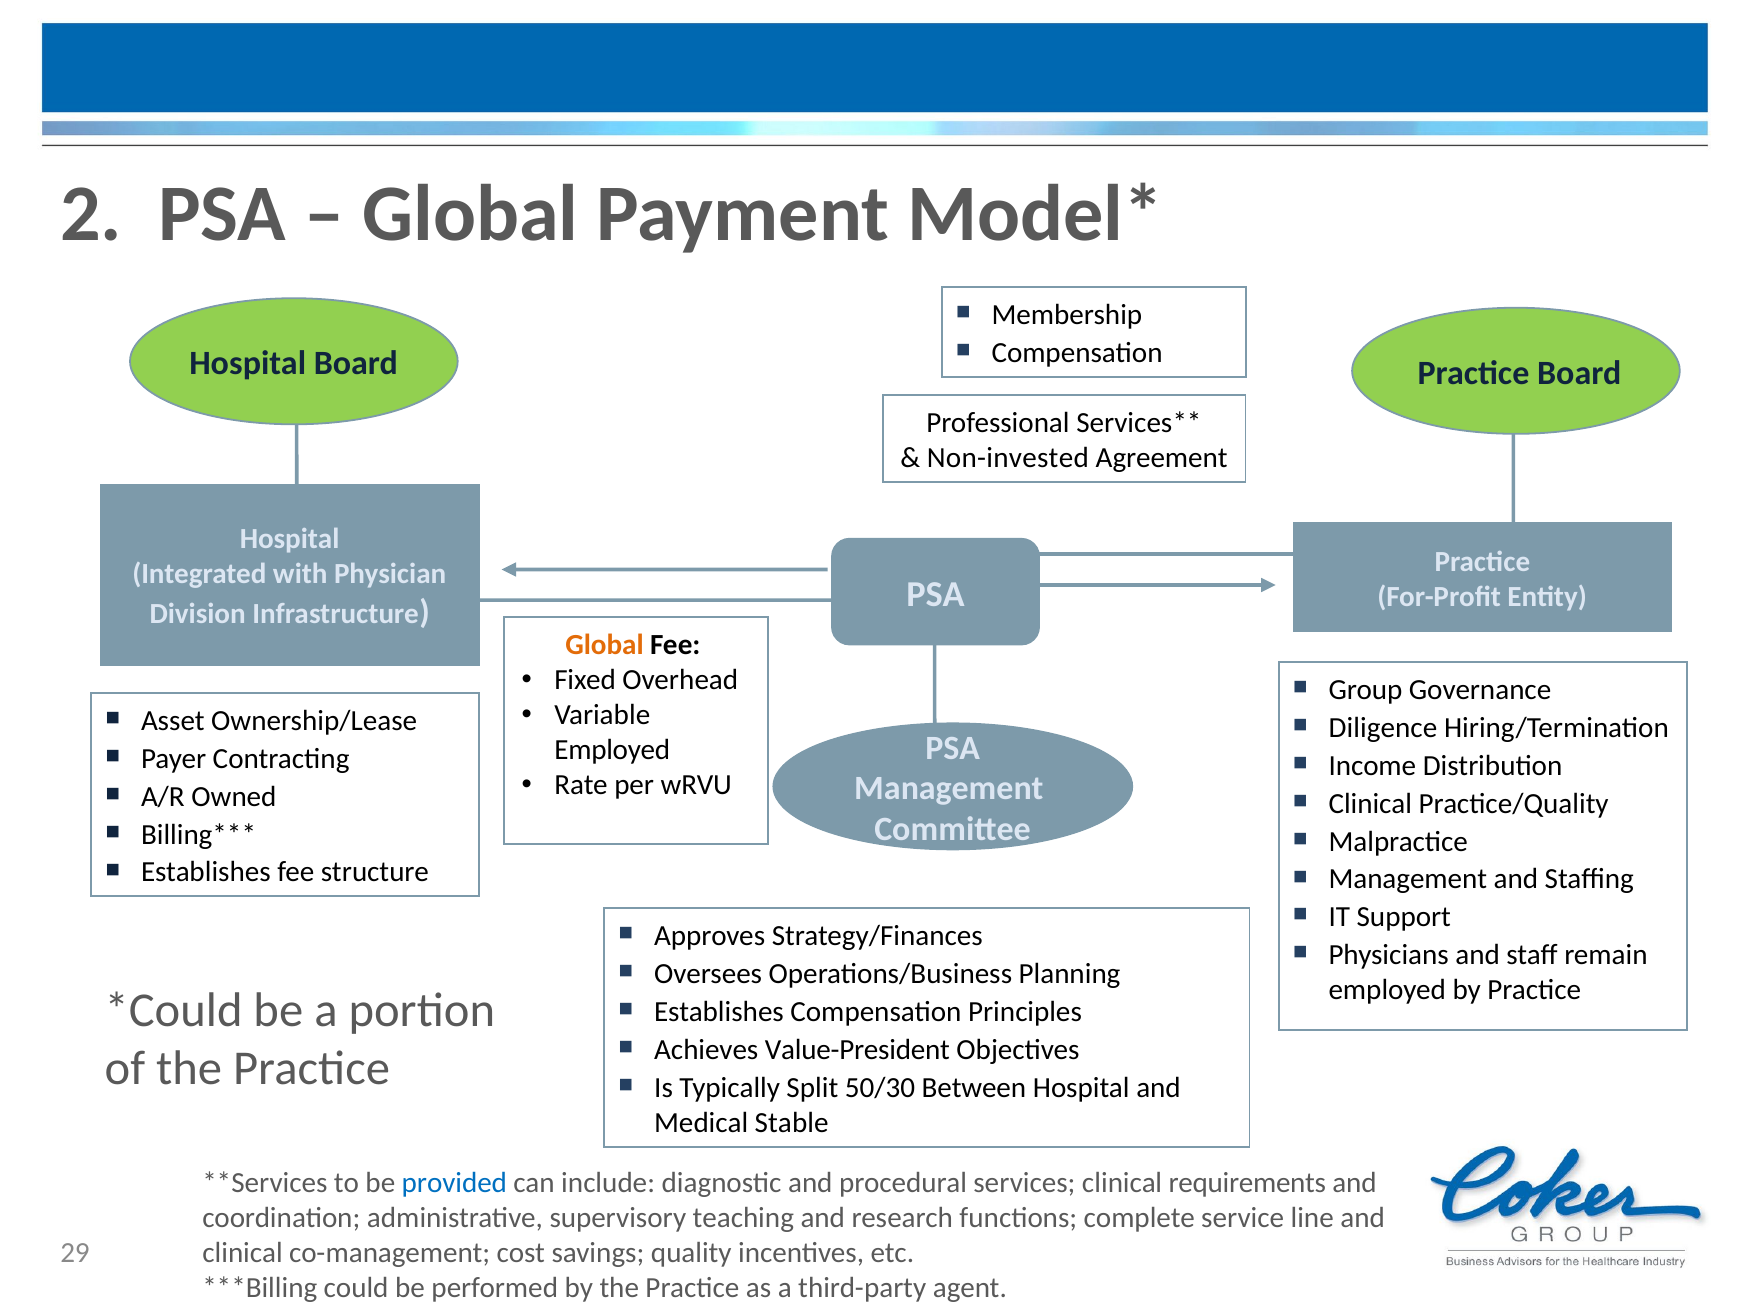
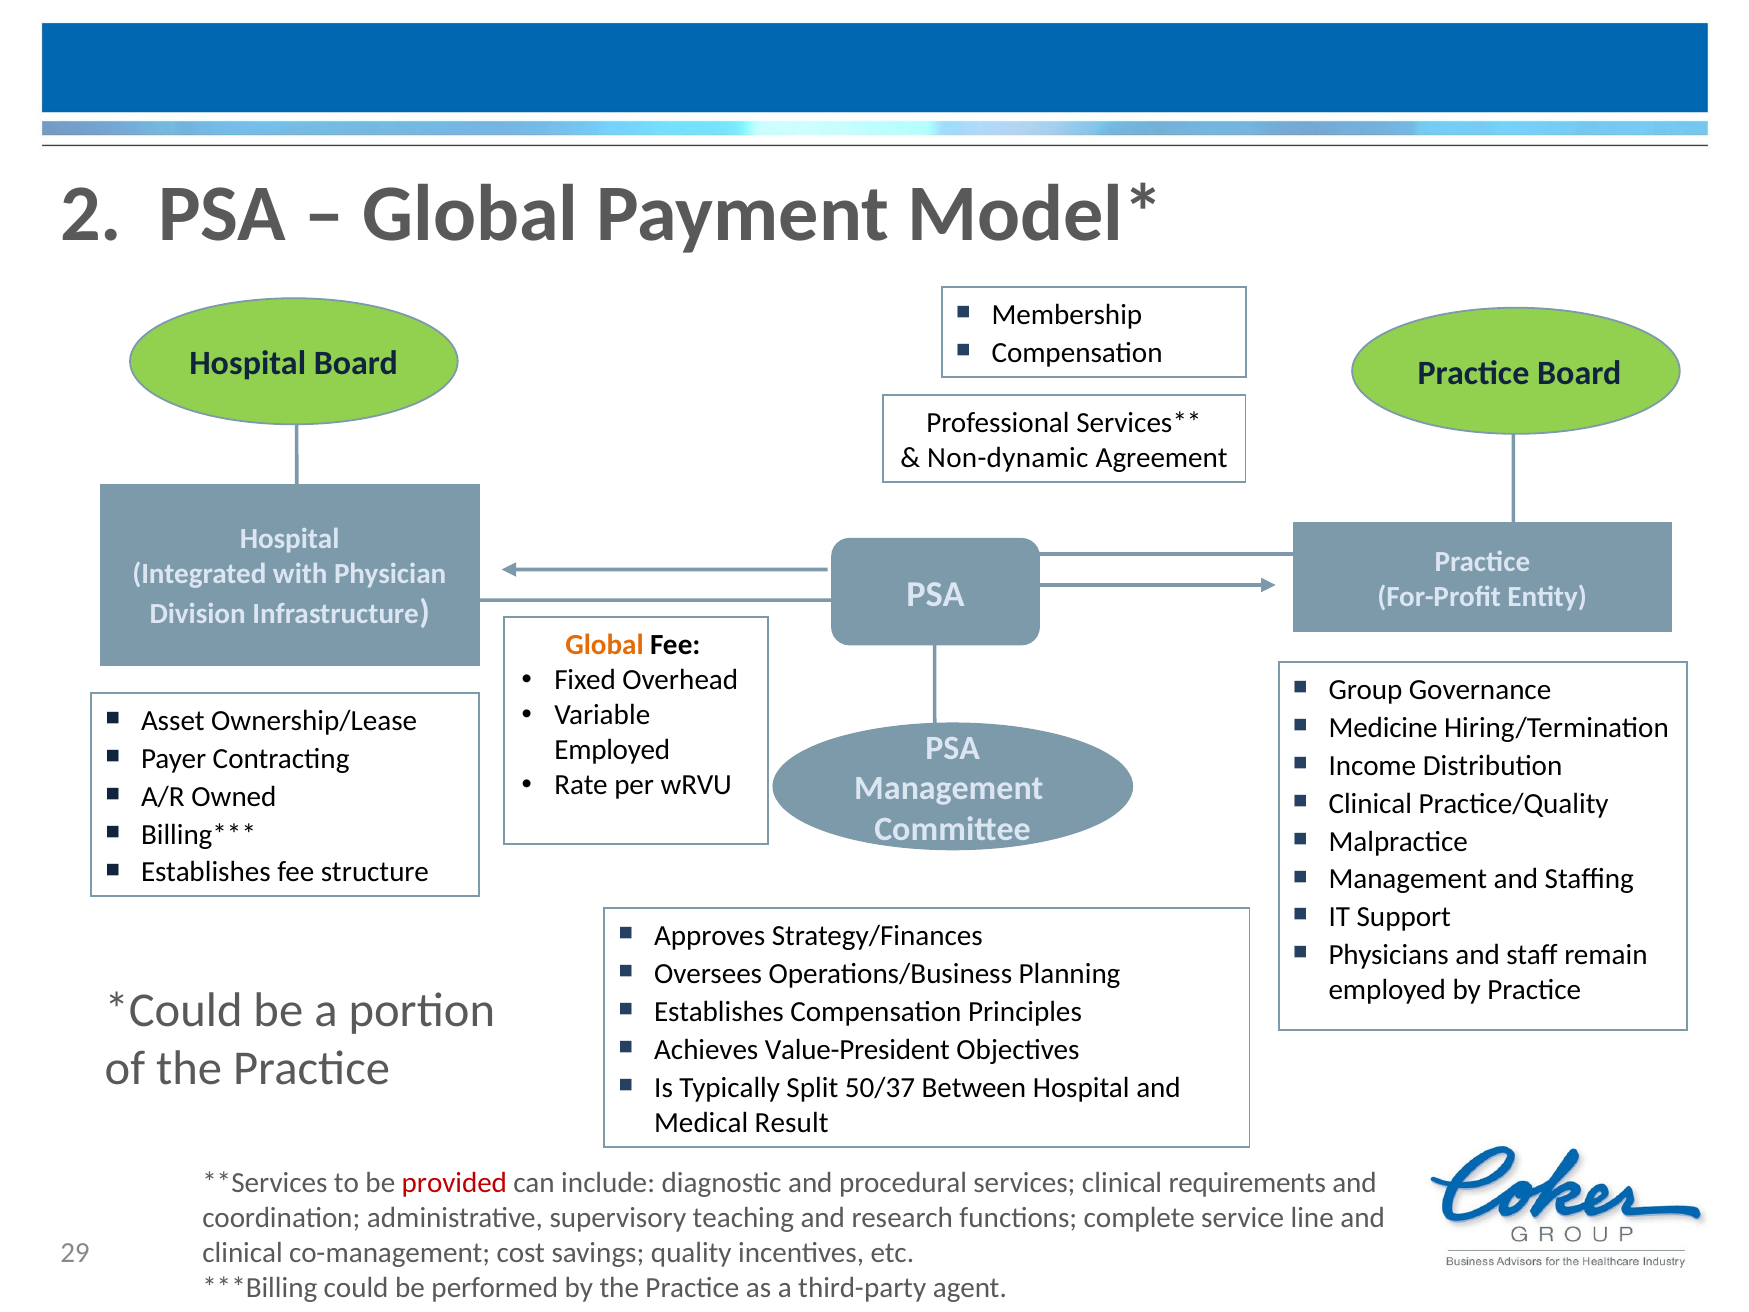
Non-invested: Non-invested -> Non-dynamic (1008, 458)
Diligence: Diligence -> Medicine (1383, 728)
50/30: 50/30 -> 50/37 (880, 1087)
Stable: Stable -> Result (792, 1122)
provided colour: blue -> red (454, 1182)
